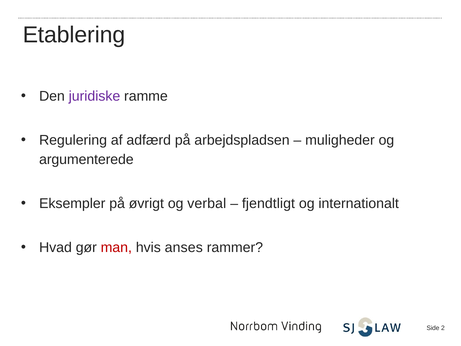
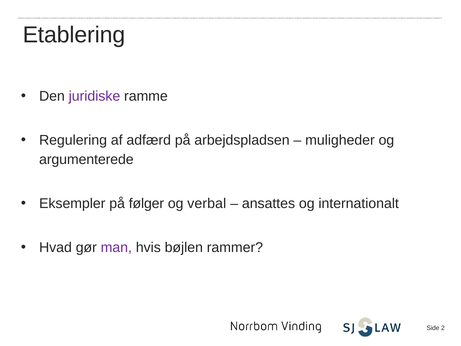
øvrigt: øvrigt -> følger (146, 203)
fjendtligt: fjendtligt -> ansattes (268, 203)
man colour: red -> purple (116, 247)
anses: anses -> bøjlen (184, 247)
